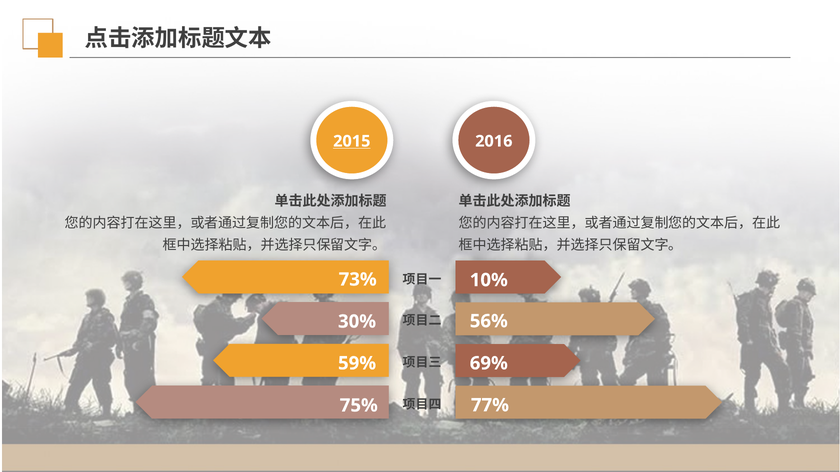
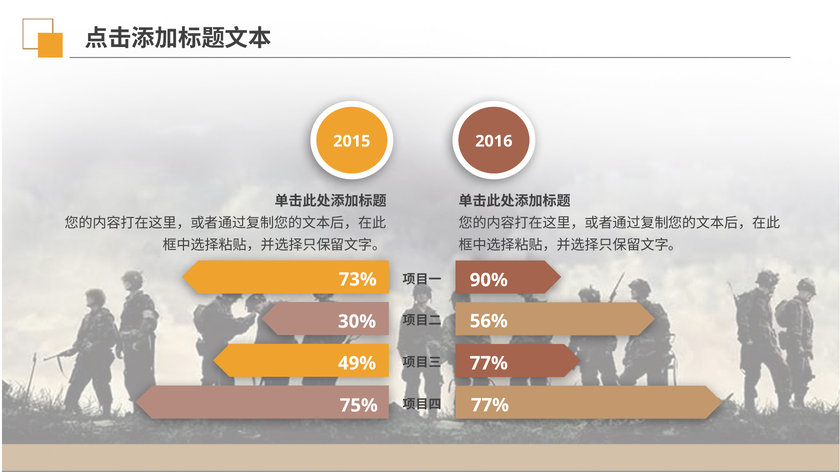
2015 underline: present -> none (352, 141)
10%: 10% -> 90% (489, 280)
59%: 59% -> 49% (357, 364)
69%: 69% -> 77% (489, 364)
